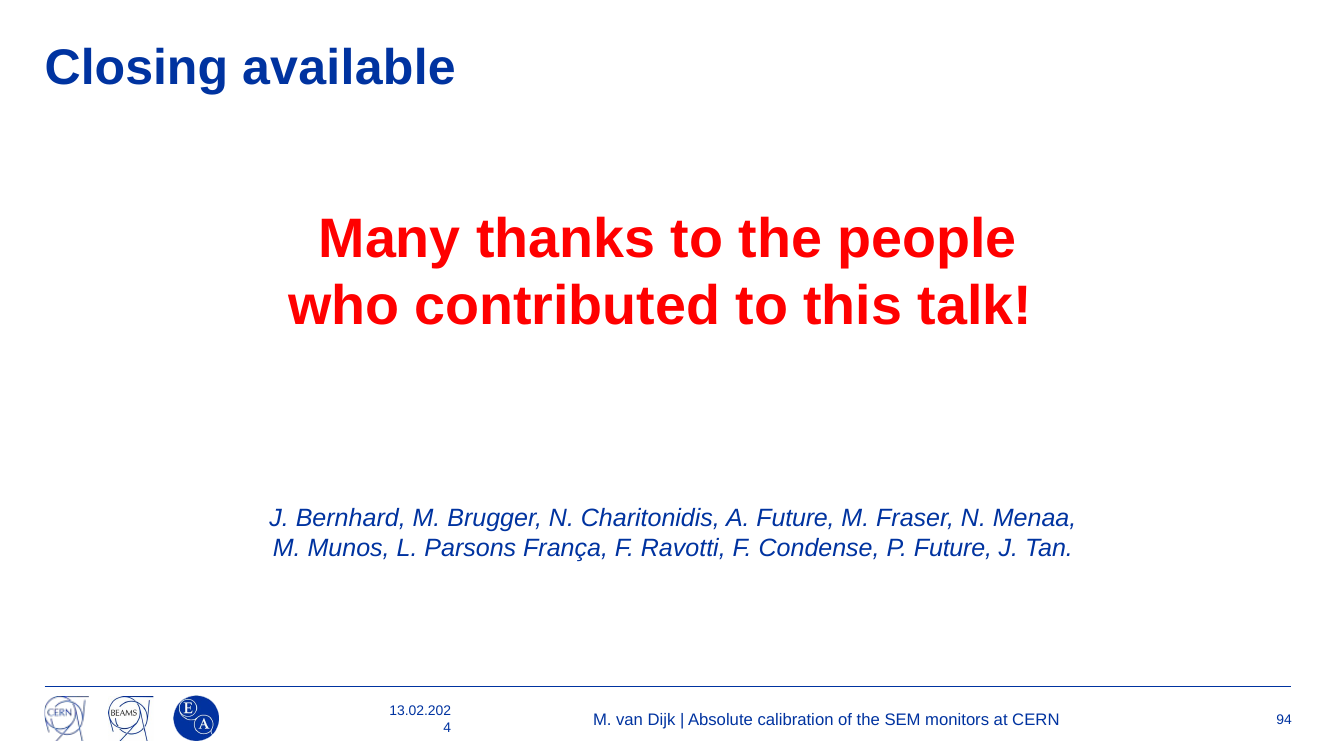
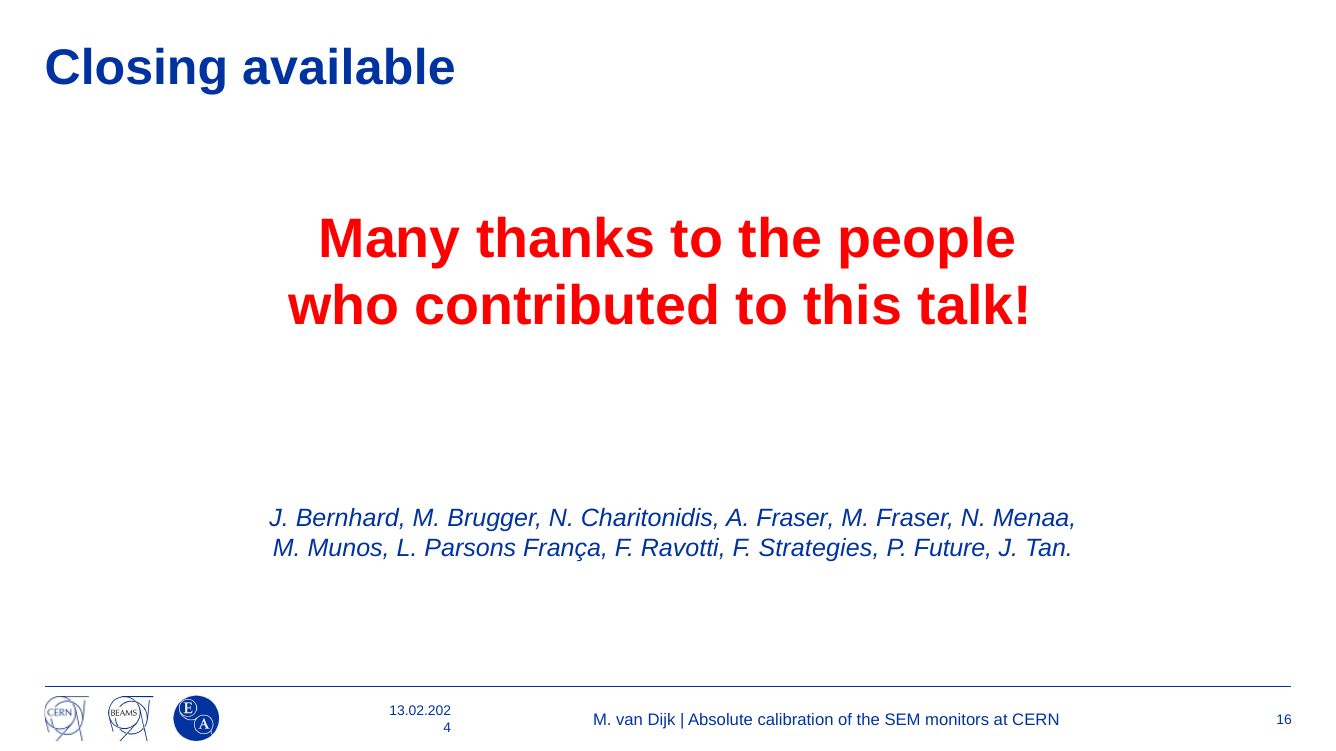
A Future: Future -> Fraser (796, 519)
Condense: Condense -> Strategies (819, 549)
94: 94 -> 16 (1284, 720)
